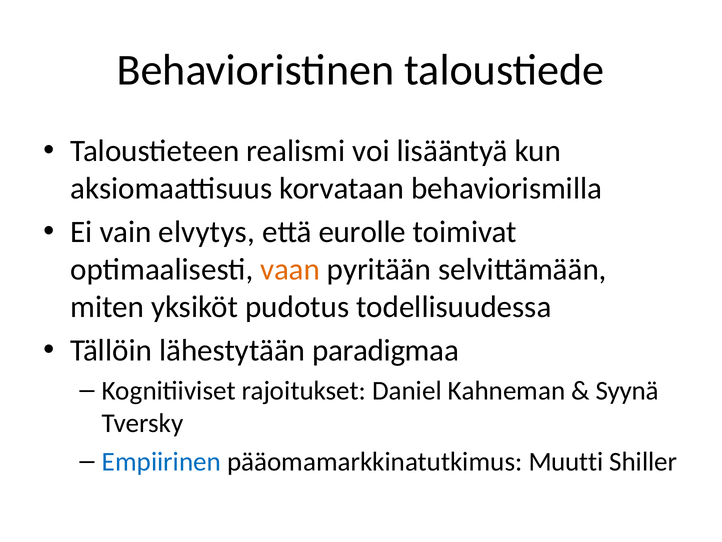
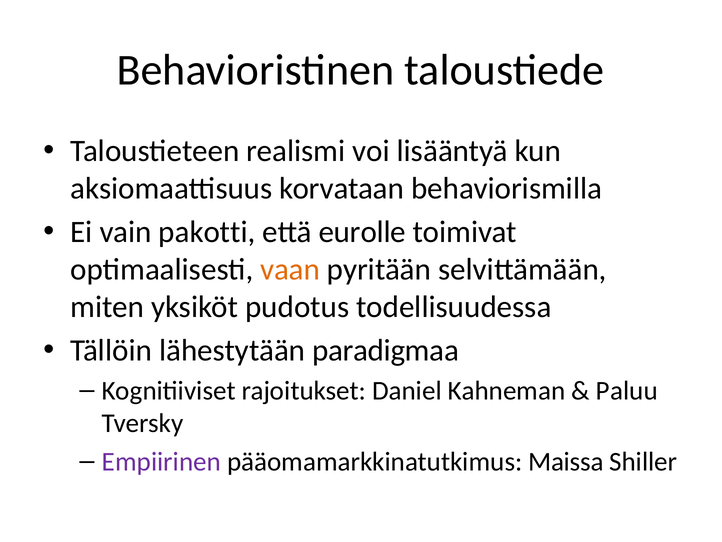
elvytys: elvytys -> pakotti (207, 232)
Syynä: Syynä -> Paluu (627, 391)
Empiirinen colour: blue -> purple (161, 461)
Muutti: Muutti -> Maissa (566, 461)
